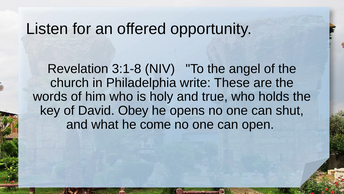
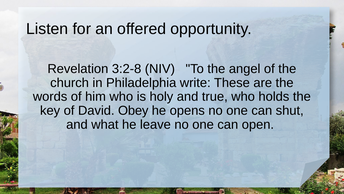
3:1-8: 3:1-8 -> 3:2-8 (127, 69)
come: come -> leave (155, 124)
